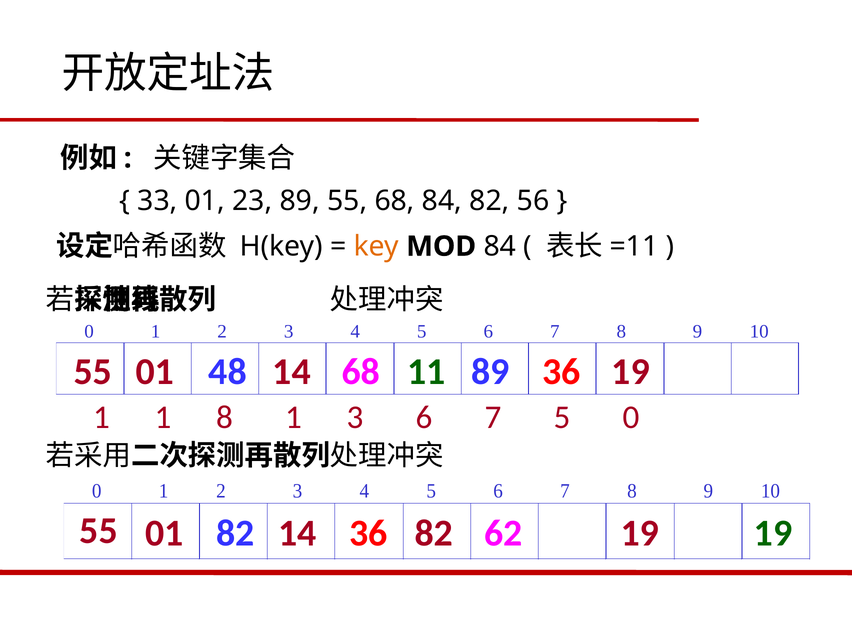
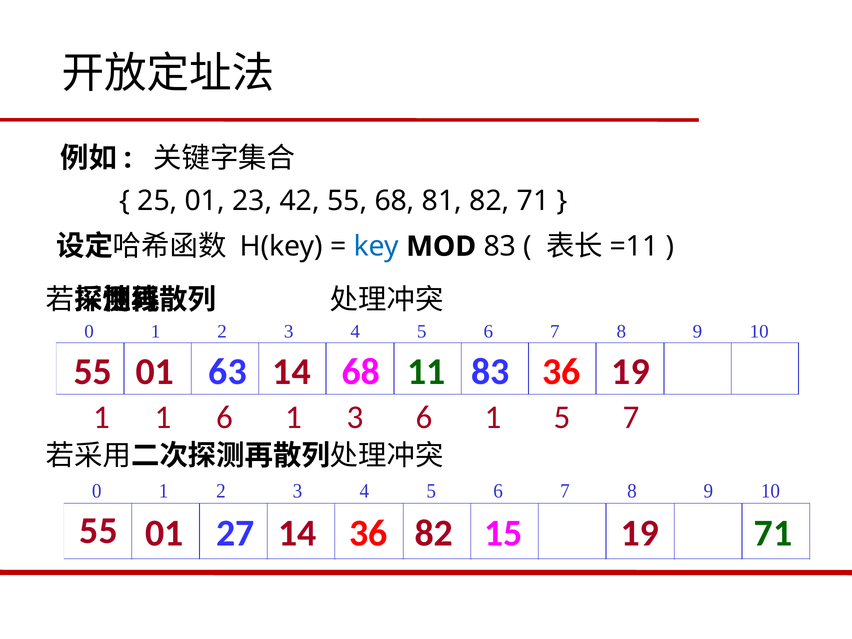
33: 33 -> 25 (157, 201)
23 89: 89 -> 42 (300, 201)
68 84: 84 -> 81 (442, 201)
82 56: 56 -> 71 (533, 201)
key colour: orange -> blue (376, 246)
MOD 84: 84 -> 83 (500, 246)
48: 48 -> 63 (228, 372)
11 89: 89 -> 83 (490, 372)
1 8: 8 -> 6 (225, 417)
3 6 7: 7 -> 1 (493, 417)
5 0: 0 -> 7 (631, 417)
55 19: 19 -> 71 (773, 533)
01 82: 82 -> 27 (235, 533)
62: 62 -> 15 (503, 533)
